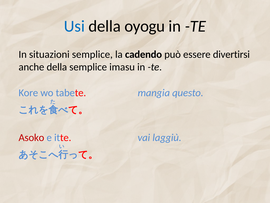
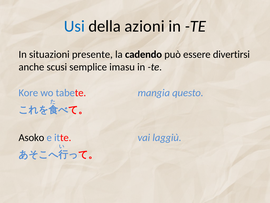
oyogu: oyogu -> azioni (145, 26)
situazioni semplice: semplice -> presente (92, 54)
anche della: della -> scusi (57, 67)
Asoko colour: red -> black (31, 137)
